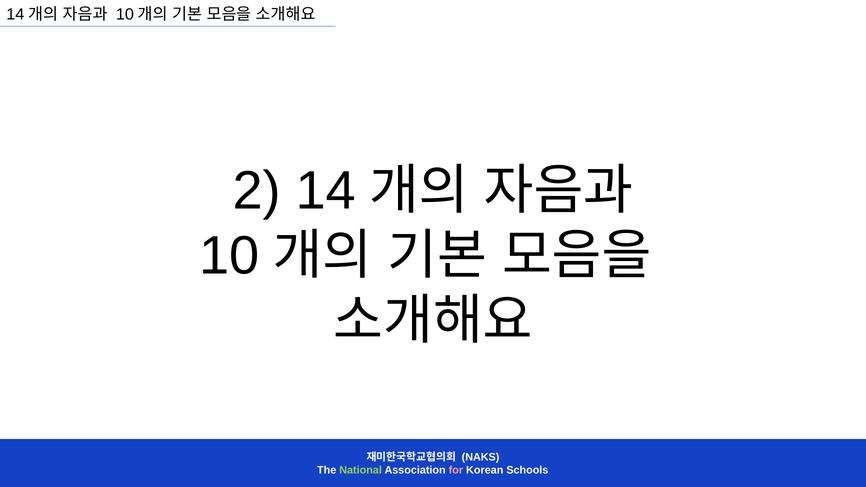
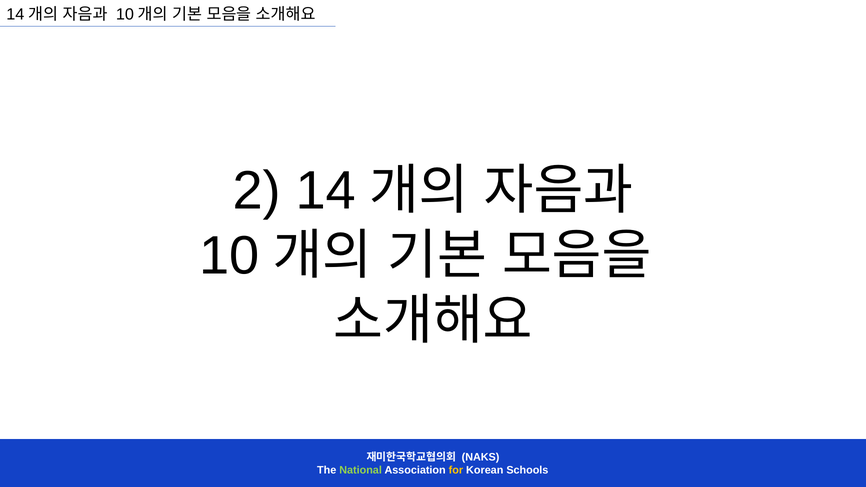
for colour: pink -> yellow (456, 470)
